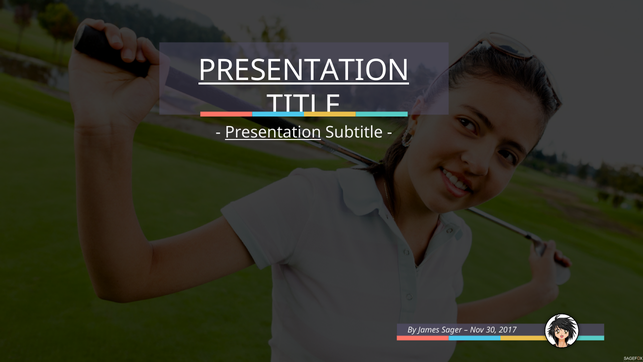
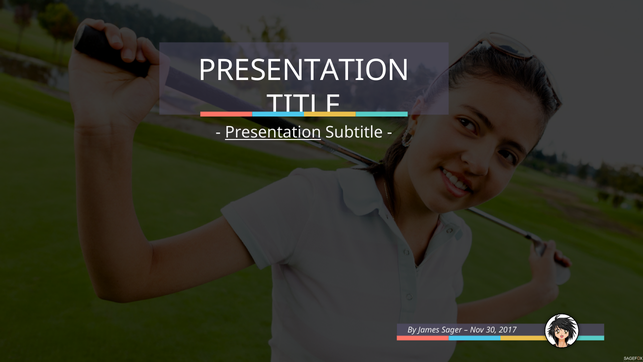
PRESENTATION underline: present -> none (304, 71)
